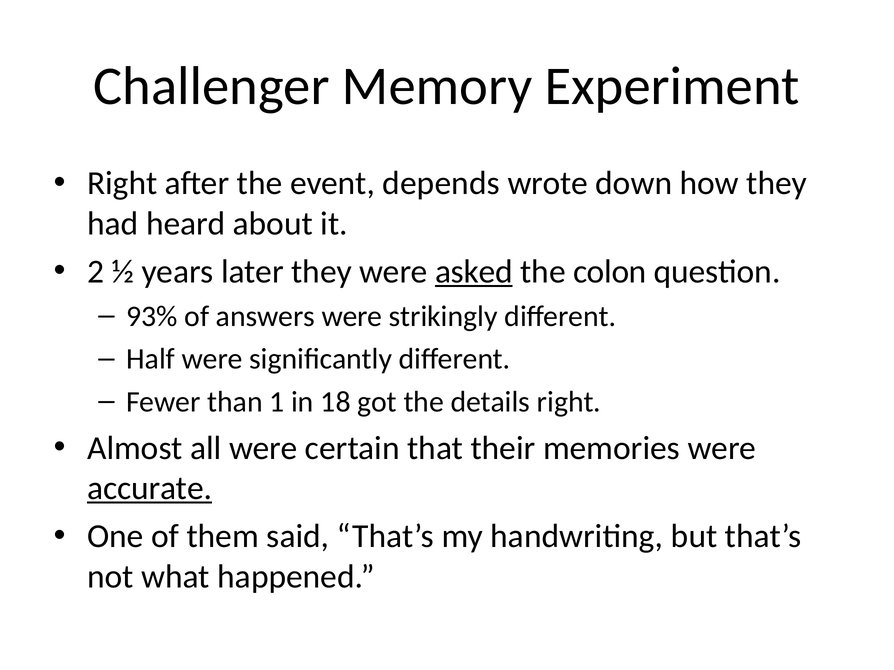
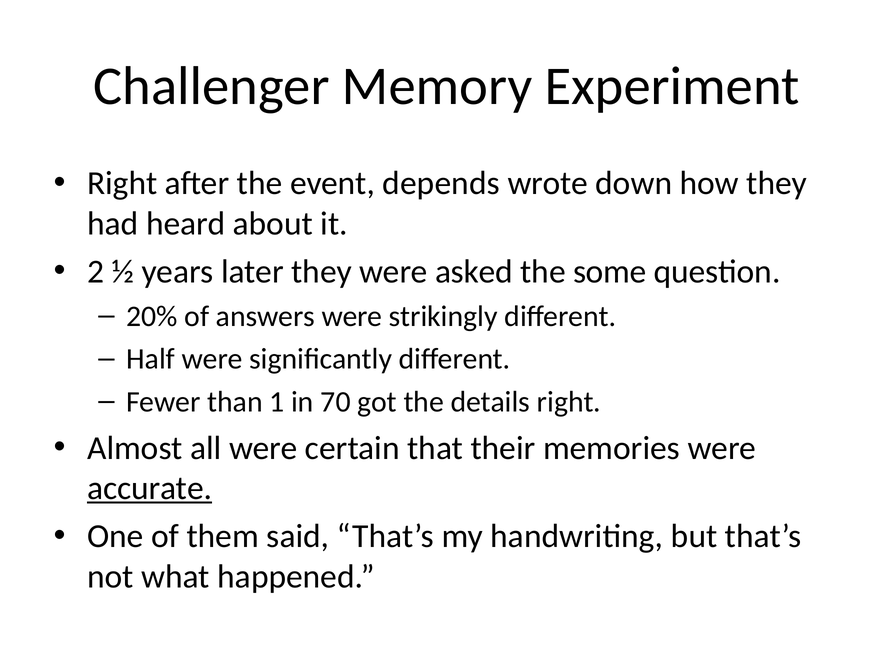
asked underline: present -> none (474, 272)
colon: colon -> some (610, 272)
93%: 93% -> 20% (152, 317)
18: 18 -> 70 (336, 402)
